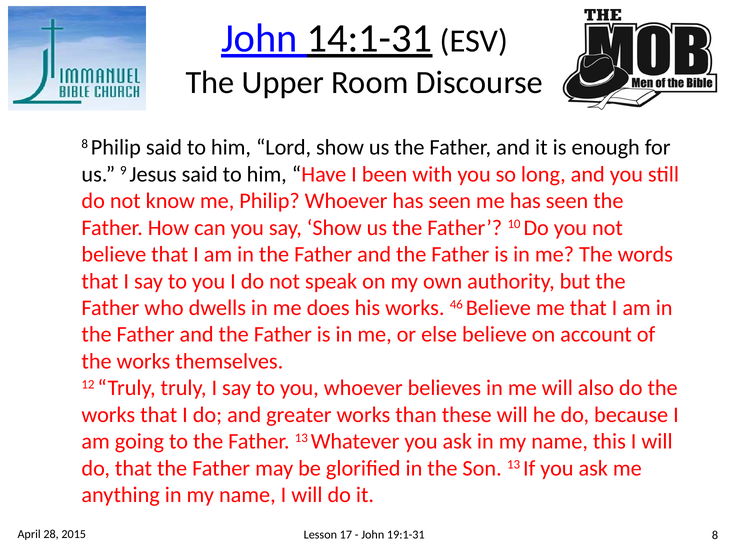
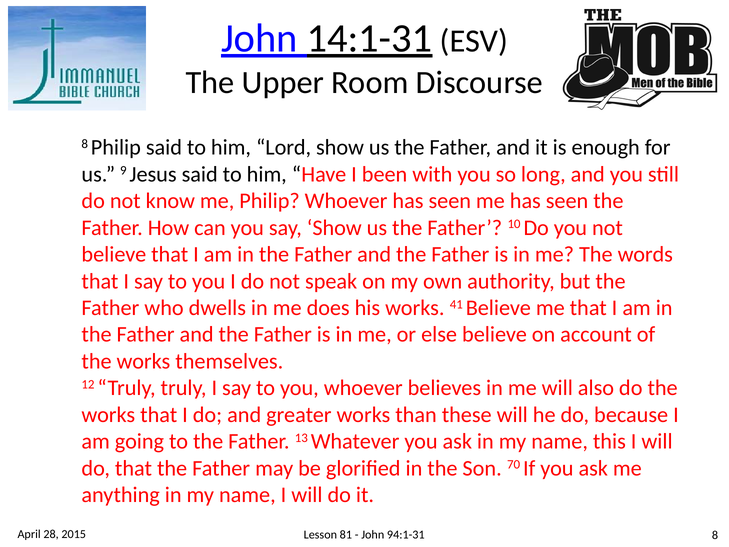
46: 46 -> 41 (456, 304)
Son 13: 13 -> 70 (514, 464)
17: 17 -> 81 (346, 535)
19:1-31: 19:1-31 -> 94:1-31 (406, 535)
